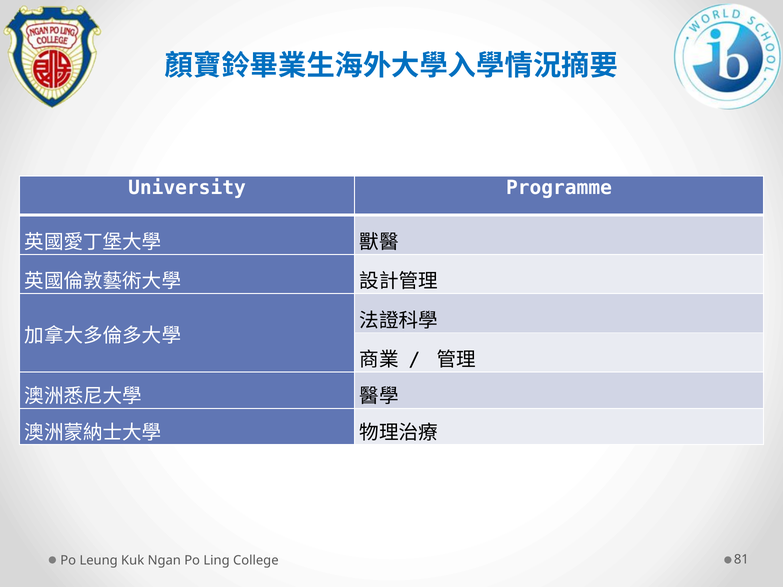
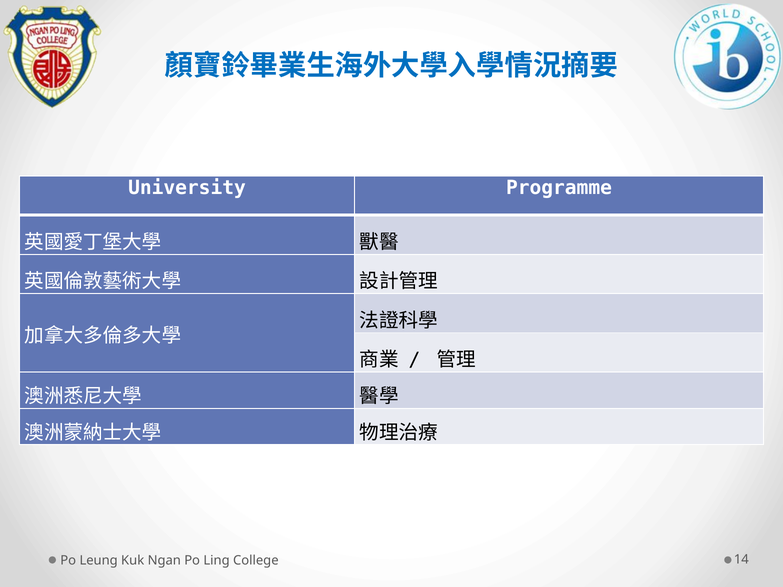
81: 81 -> 14 (741, 560)
